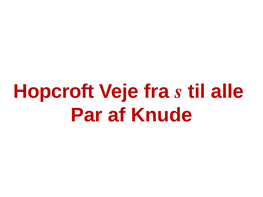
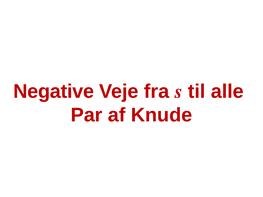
Hopcroft: Hopcroft -> Negative (54, 91)
